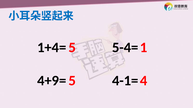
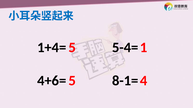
4+9=: 4+9= -> 4+6= (52, 81)
4-1=: 4-1= -> 8-1= (125, 81)
